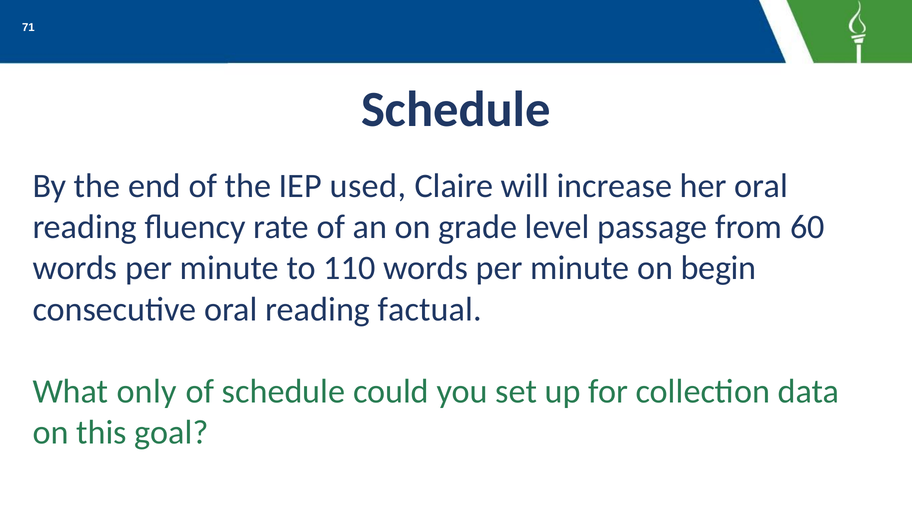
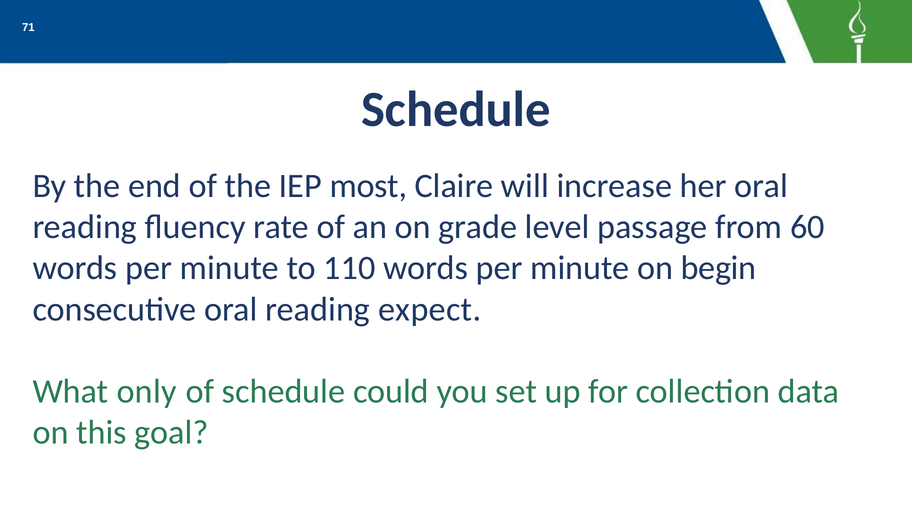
used: used -> most (368, 186)
factual: factual -> expect (430, 309)
